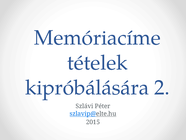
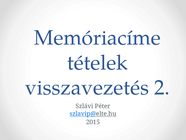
kipróbálására: kipróbálására -> visszavezetés (87, 87)
